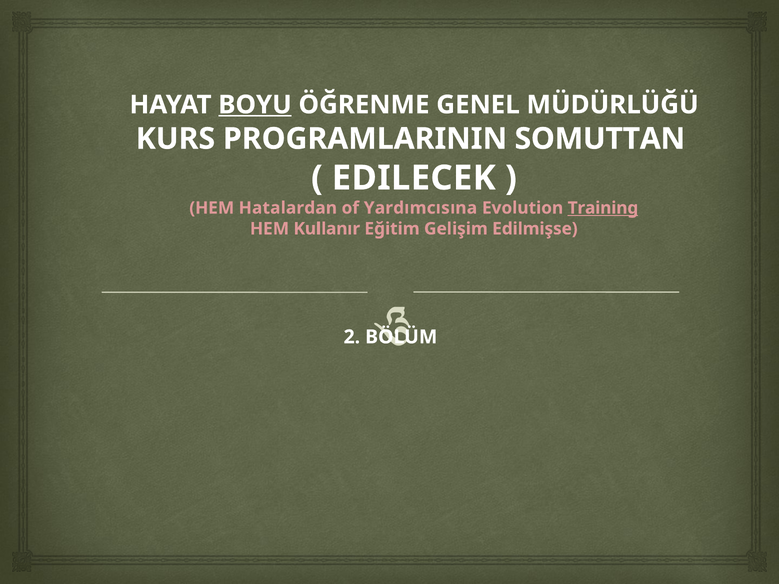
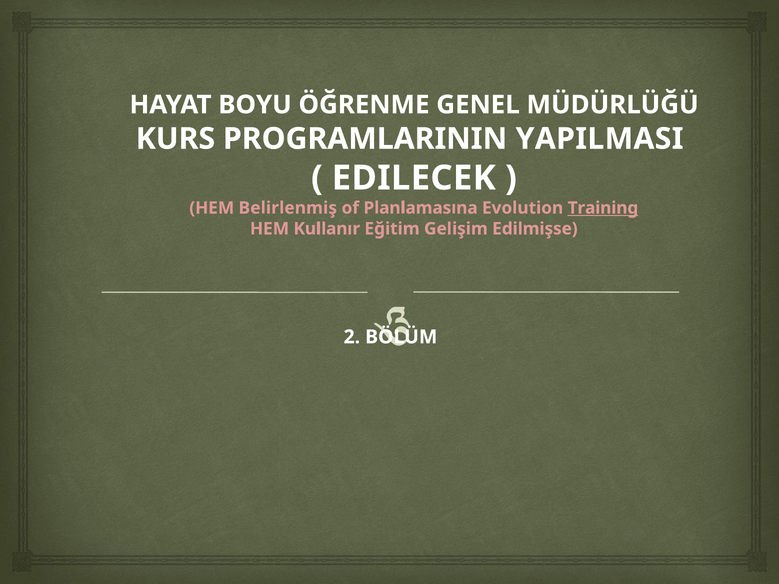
BOYU underline: present -> none (255, 105)
SOMUTTAN: SOMUTTAN -> YAPILMASI (600, 139)
Hatalardan: Hatalardan -> Belirlenmiş (288, 208)
Yardımcısına: Yardımcısına -> Planlamasına (421, 208)
